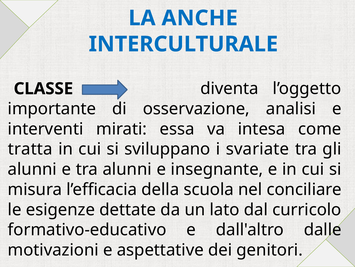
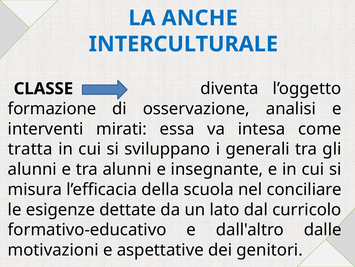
importante: importante -> formazione (52, 109)
svariate: svariate -> generali (258, 149)
